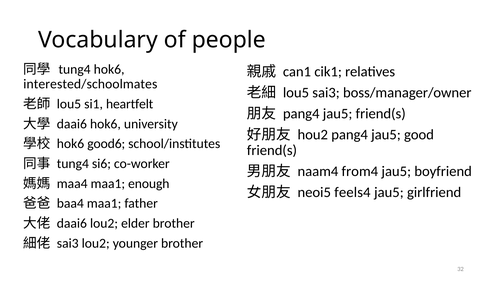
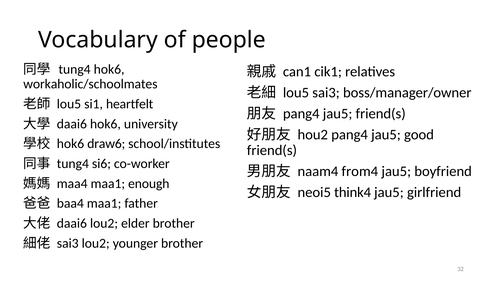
interested/schoolmates: interested/schoolmates -> workaholic/schoolmates (90, 84)
good6: good6 -> draw6 (106, 144)
feels4: feels4 -> think4 (353, 193)
